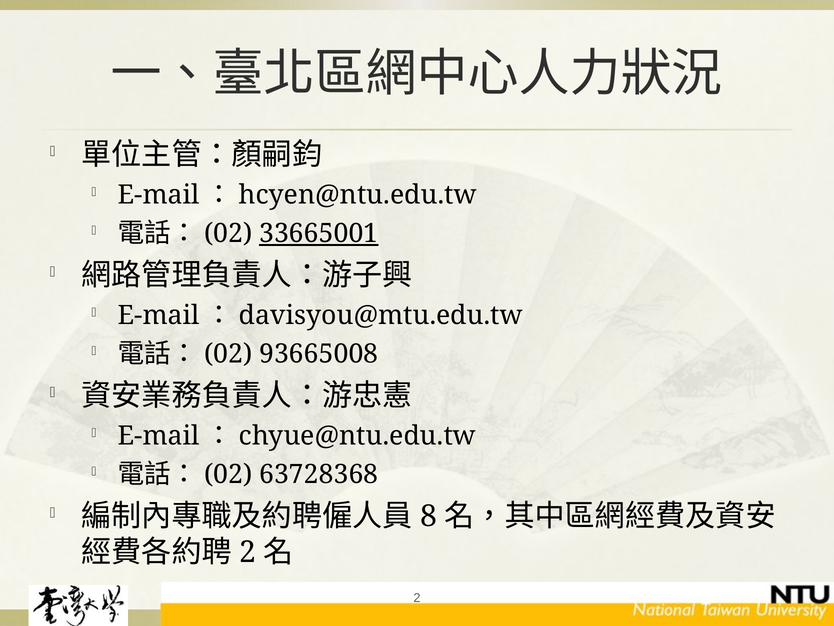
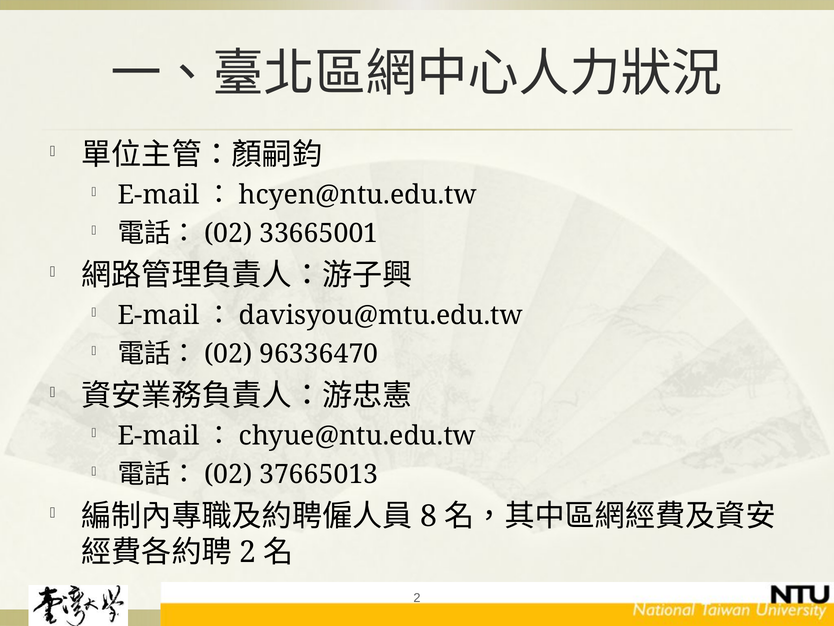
33665001 underline: present -> none (319, 233)
93665008: 93665008 -> 96336470 (319, 354)
63728368: 63728368 -> 37665013 (319, 474)
